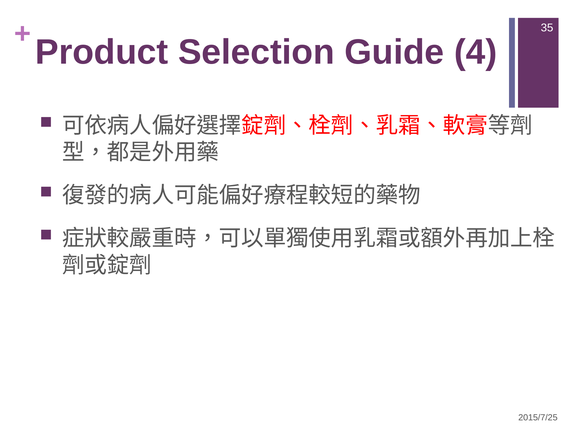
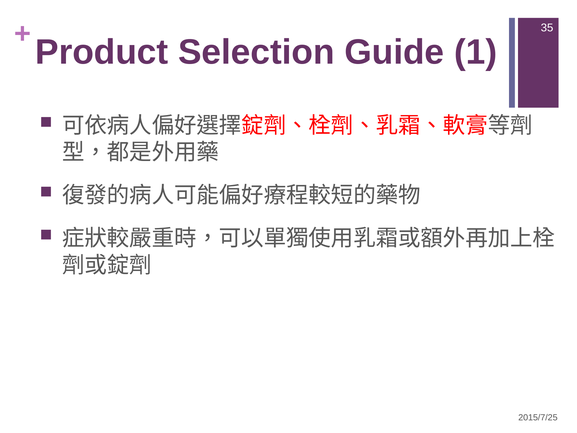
4: 4 -> 1 (476, 52)
